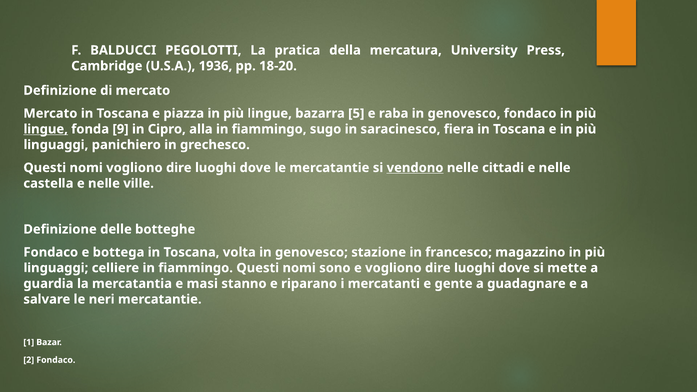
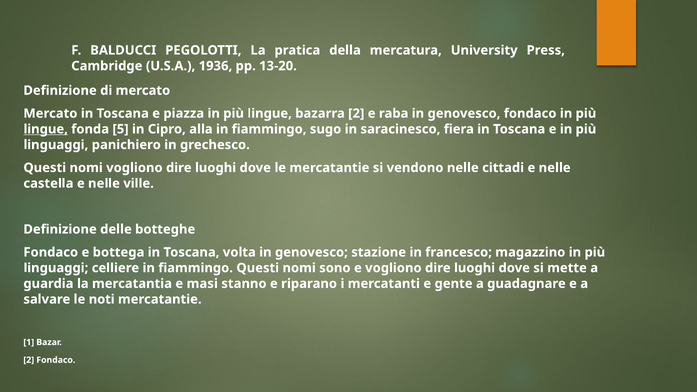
18-20: 18-20 -> 13-20 (278, 66)
bazarra 5: 5 -> 2 (356, 113)
9: 9 -> 5 (121, 129)
vendono underline: present -> none (415, 168)
neri: neri -> noti (102, 299)
